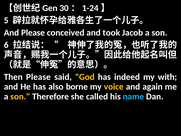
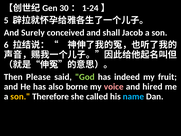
And Please: Please -> Surely (33, 33)
took: took -> shall (111, 33)
God colour: yellow -> light green (85, 77)
with: with -> fruit (167, 77)
voice colour: yellow -> pink (114, 87)
again: again -> hired (152, 87)
